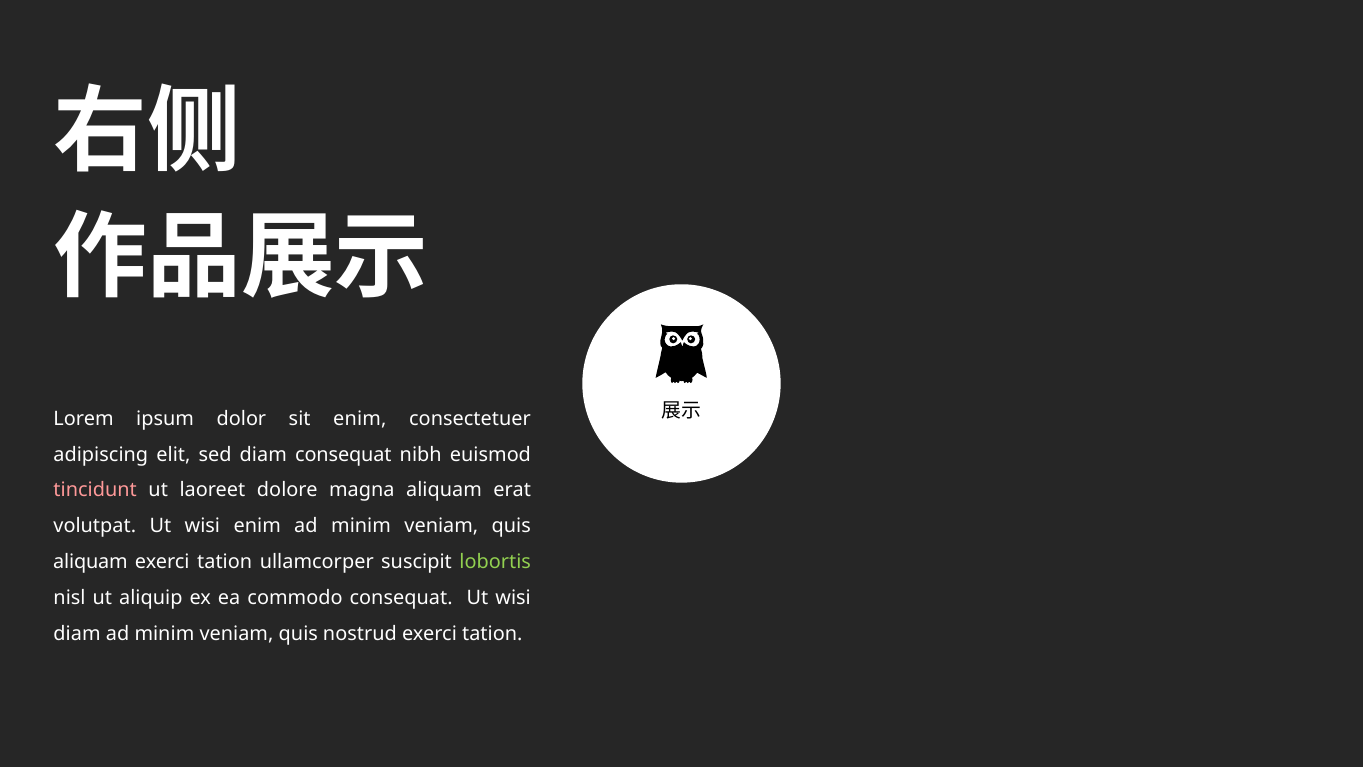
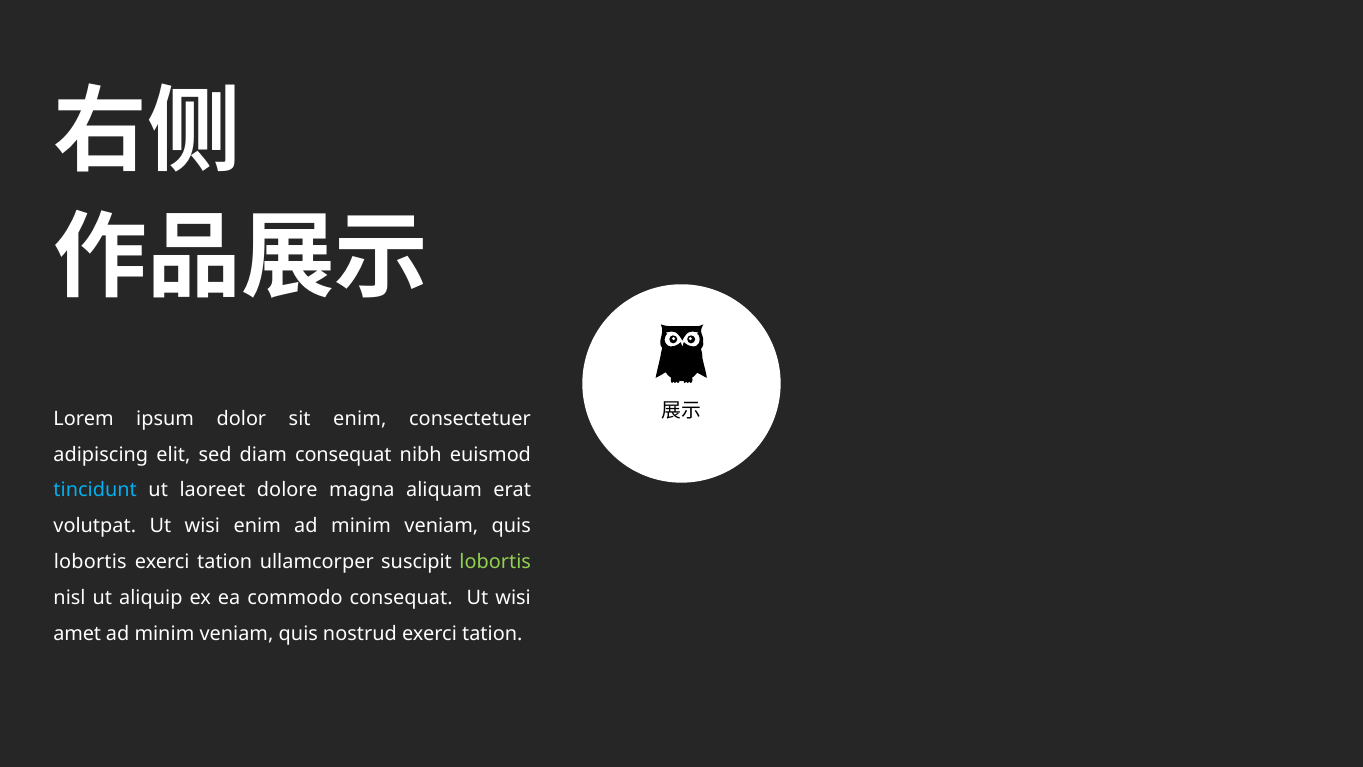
tincidunt colour: pink -> light blue (95, 490)
aliquam: aliquam -> lobortis (90, 562)
diam: diam -> amet (77, 633)
